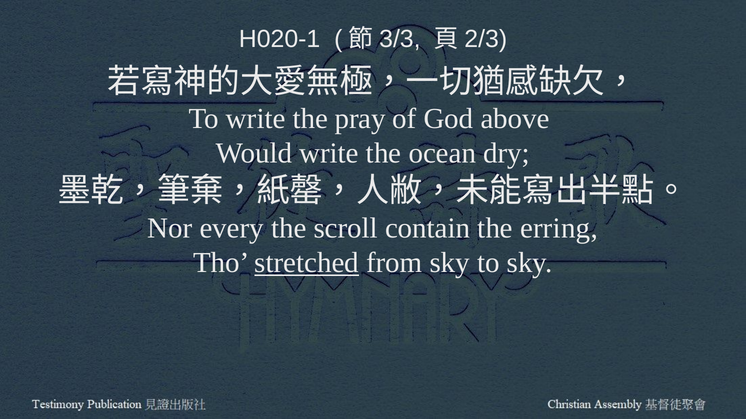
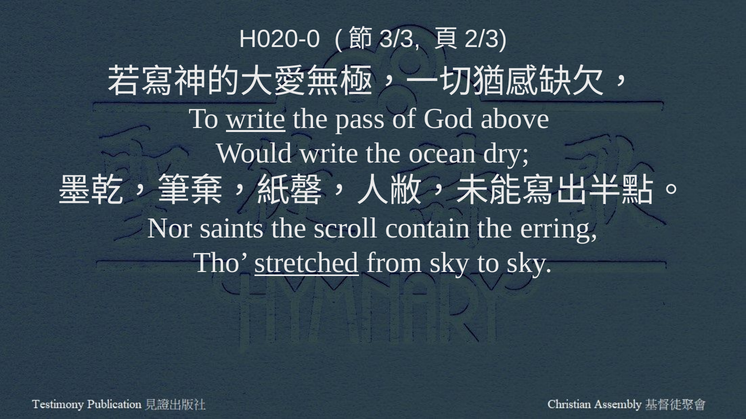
H020-1: H020-1 -> H020-0 (280, 39)
write underline: none -> present (256, 119)
pray: pray -> pass (360, 119)
every: every -> saints (232, 228)
